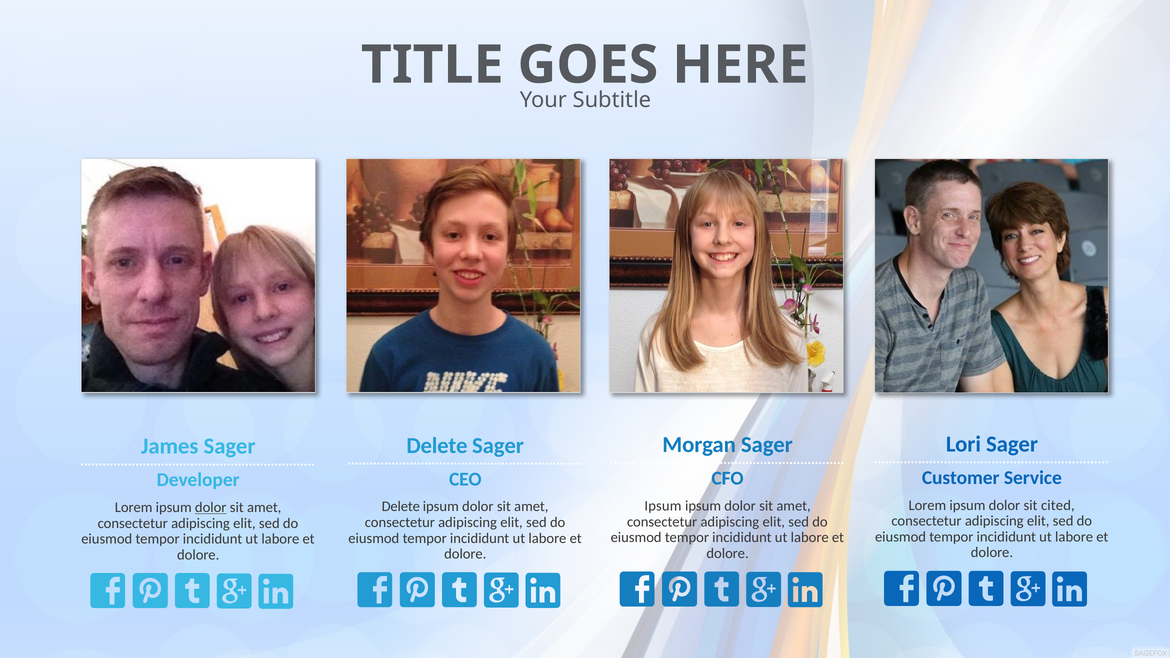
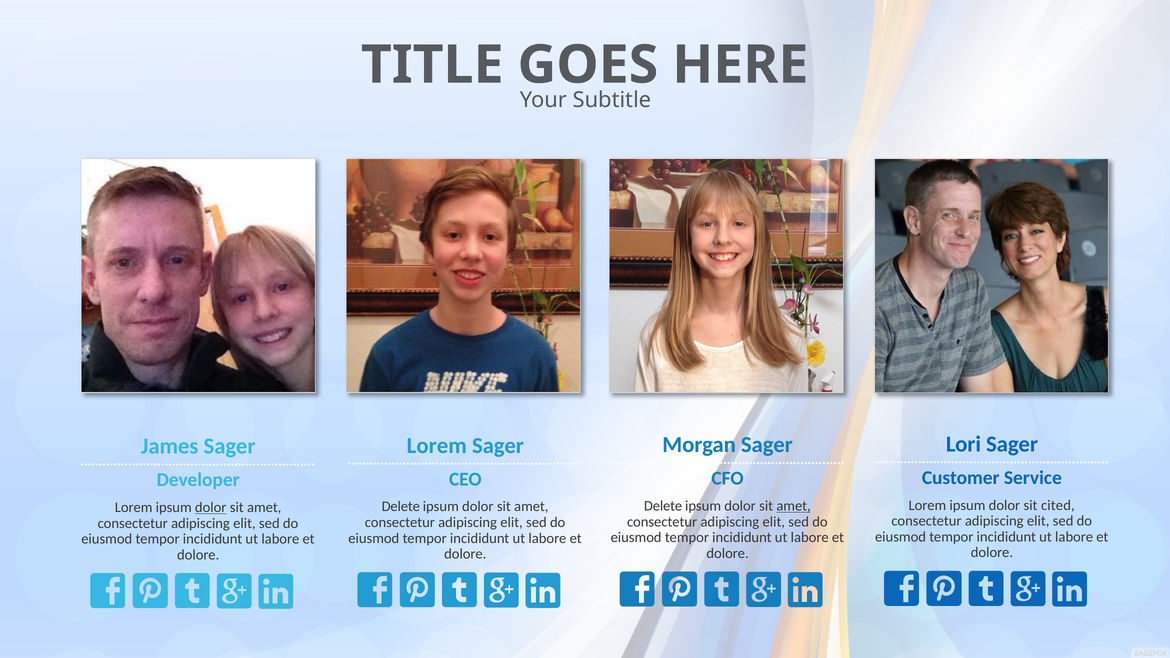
Delete: Delete -> Lorem (437, 446)
Ipsum: Ipsum -> Delete (663, 506)
amet underline: none -> present (794, 506)
